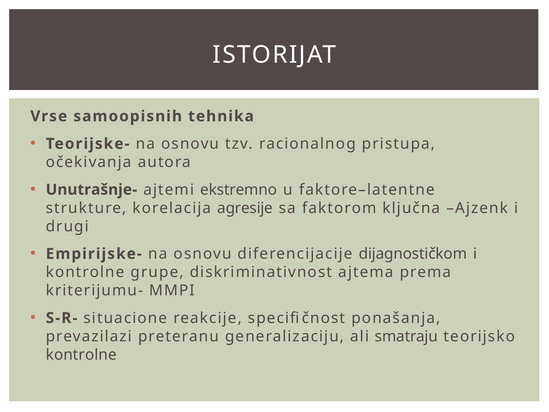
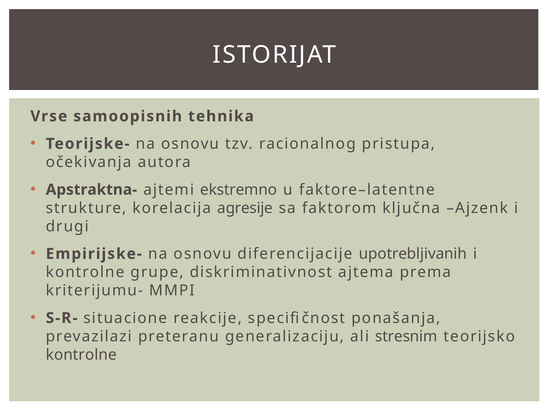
Unutrašnje-: Unutrašnje- -> Apstraktna- (91, 190)
dijagnostičkom: dijagnostičkom -> upotrebljivanih (413, 254)
smatraju: smatraju -> stresnim (406, 336)
